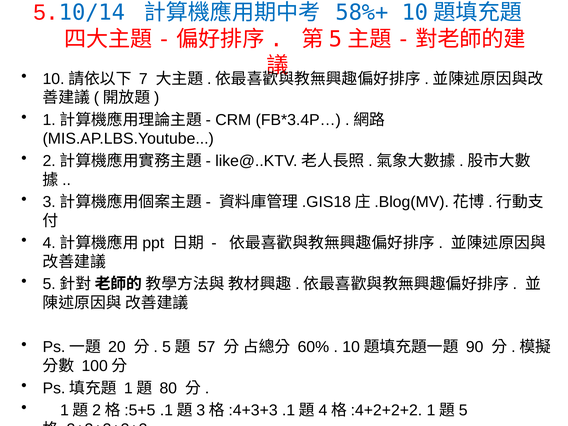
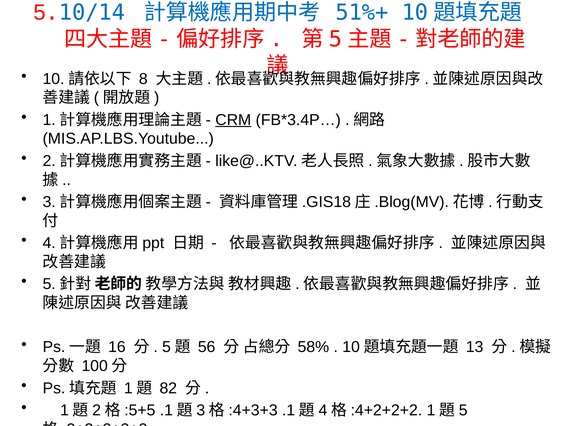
58%+: 58%+ -> 51%+ (362, 13)
7: 7 -> 8 (143, 79)
CRM underline: none -> present (233, 120)
20: 20 -> 16 (117, 347)
57: 57 -> 56 (207, 347)
60%: 60% -> 58% (313, 347)
90: 90 -> 13 (475, 347)
80: 80 -> 82 (168, 388)
